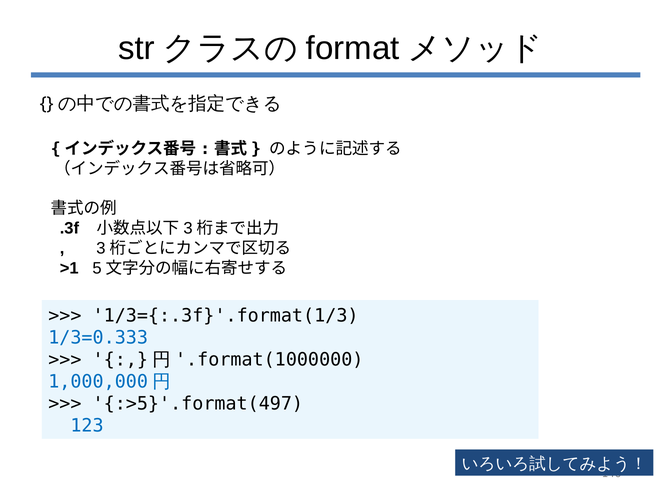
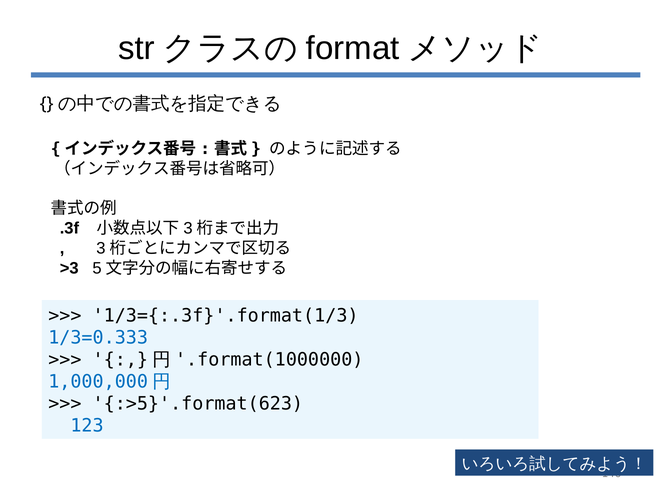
>1: >1 -> >3 (69, 268)
:>5}'.format(497: :>5}'.format(497 -> :>5}'.format(623 (198, 404)
